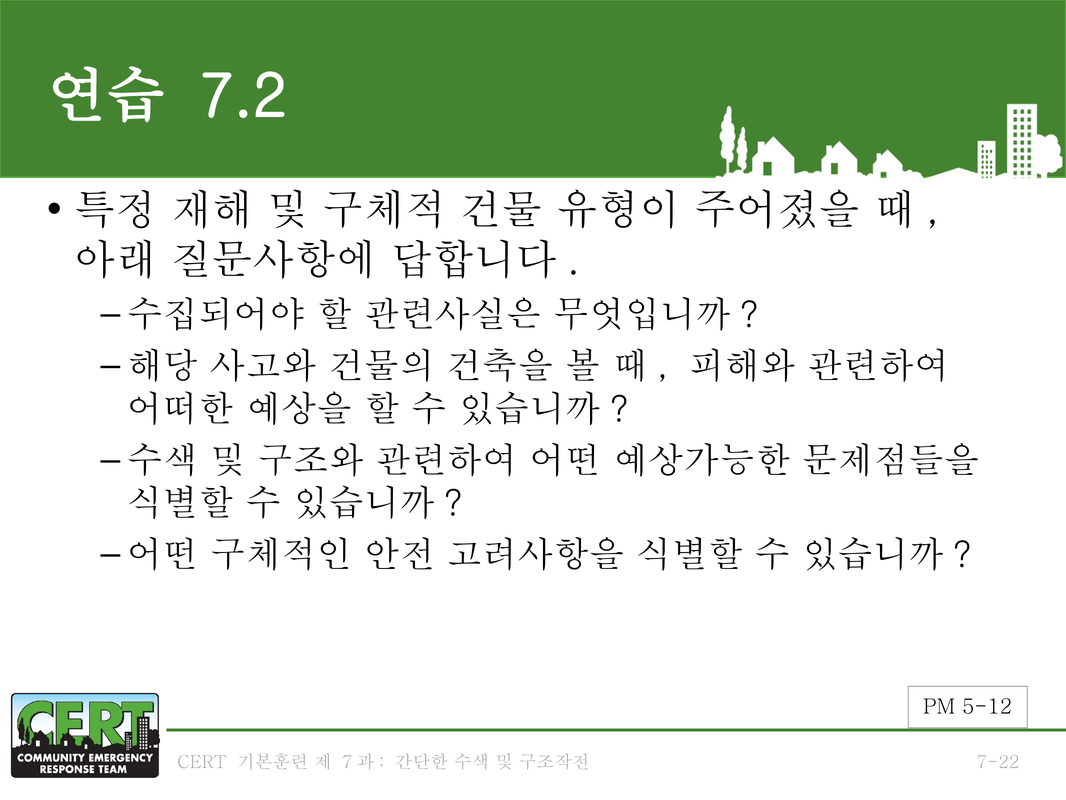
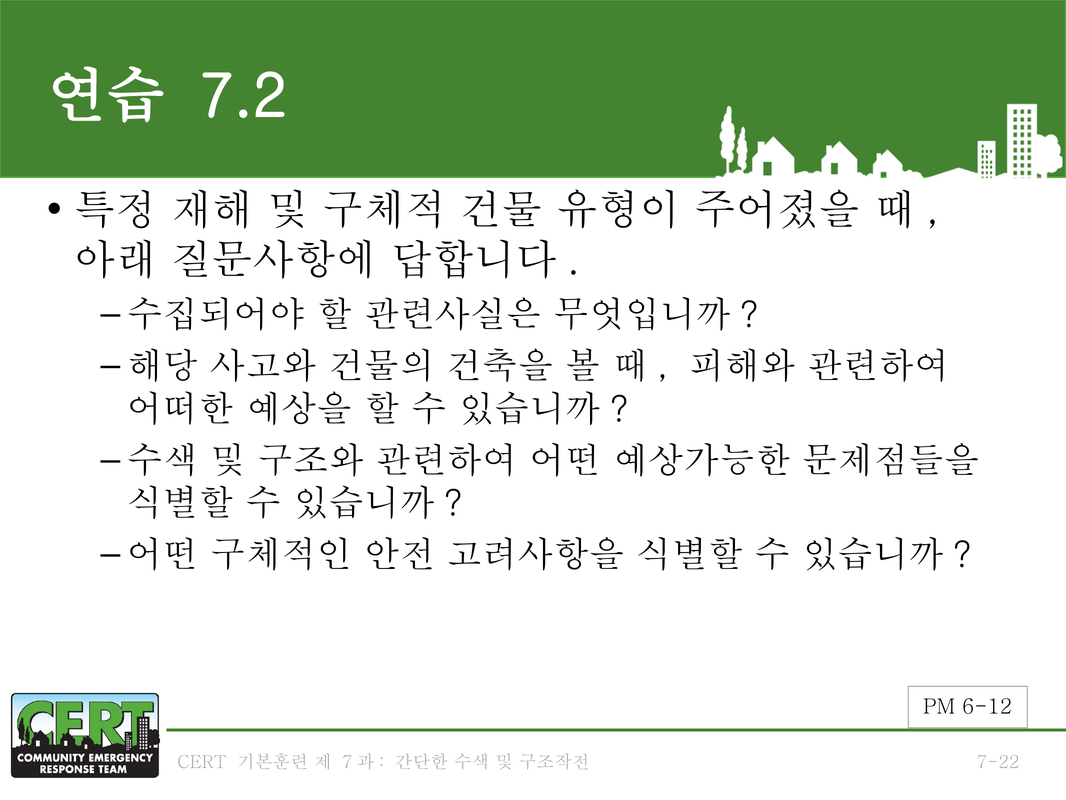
5-12: 5-12 -> 6-12 (987, 706)
